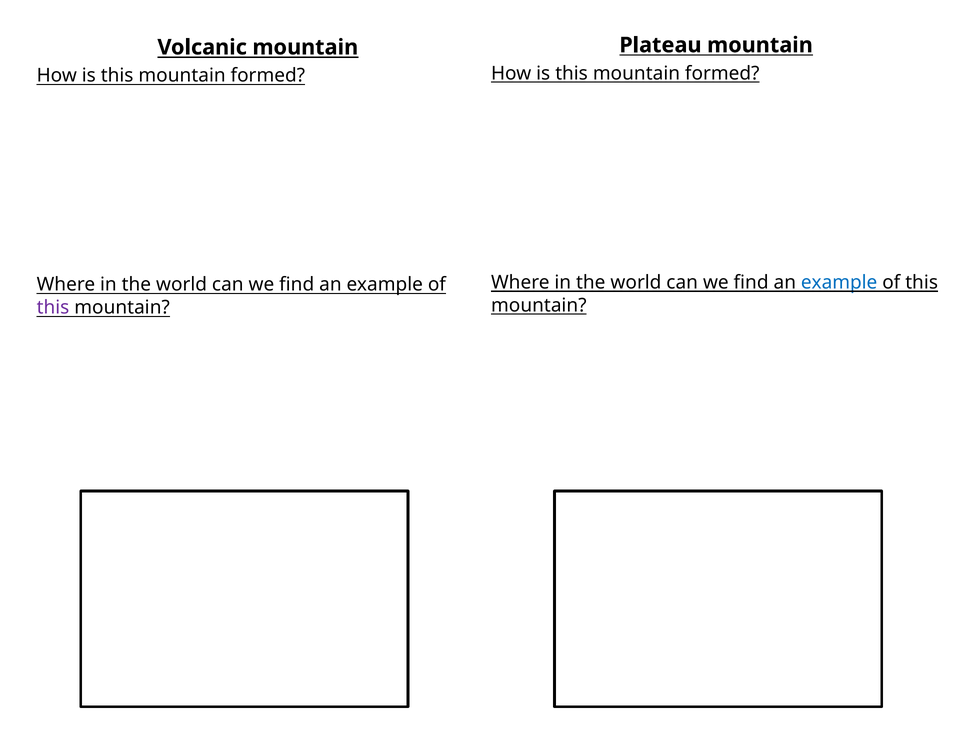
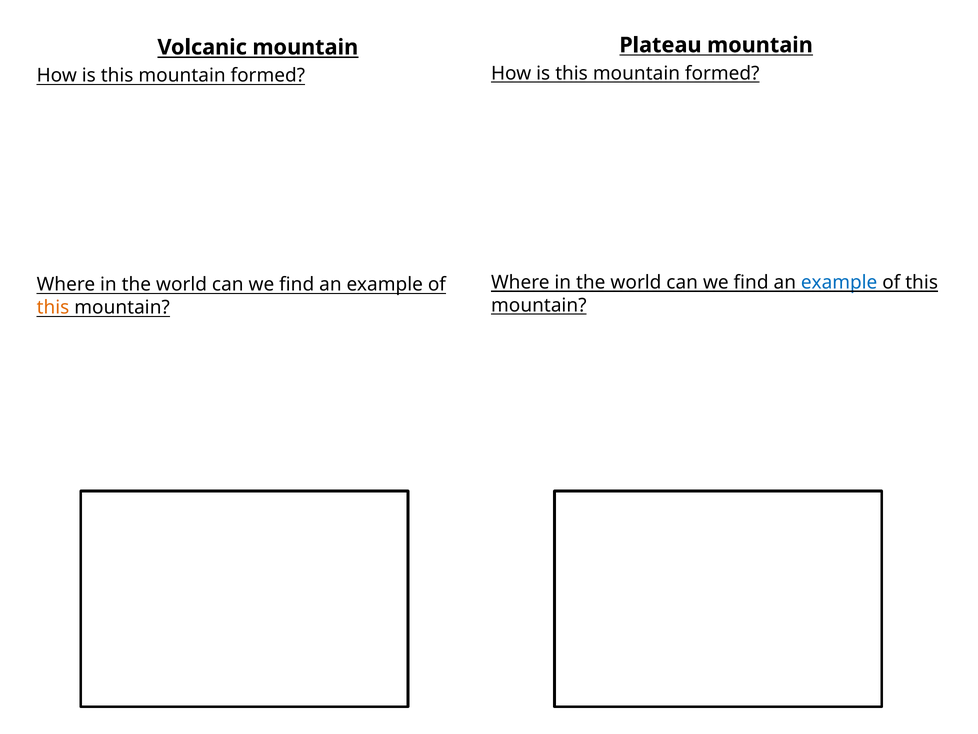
this colour: purple -> orange (53, 307)
